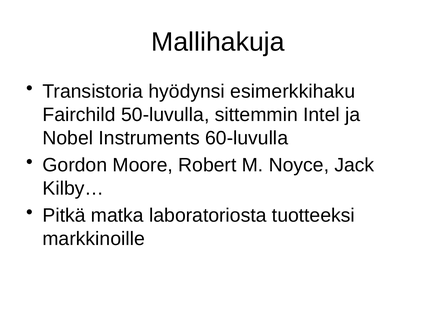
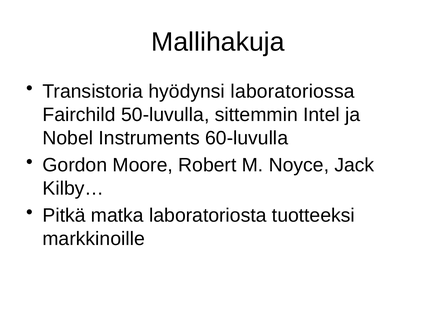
esimerkkihaku: esimerkkihaku -> laboratoriossa (293, 91)
